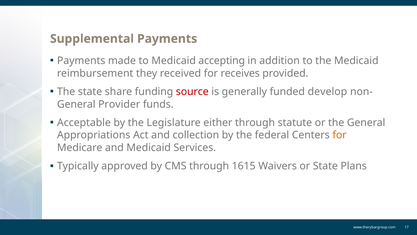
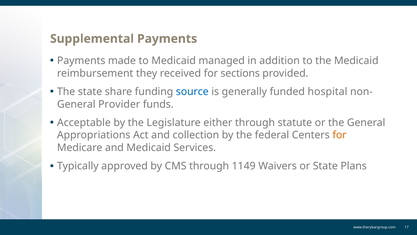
accepting: accepting -> managed (222, 61)
receives: receives -> sections (240, 73)
source colour: red -> blue (192, 92)
develop: develop -> hospital (327, 92)
1615: 1615 -> 1149 (244, 166)
